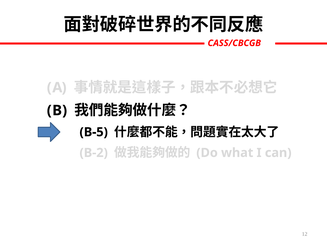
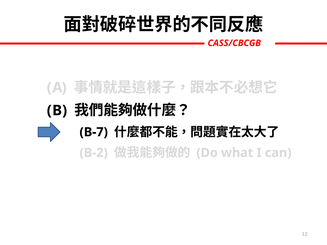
B-5: B-5 -> B-7 (94, 132)
